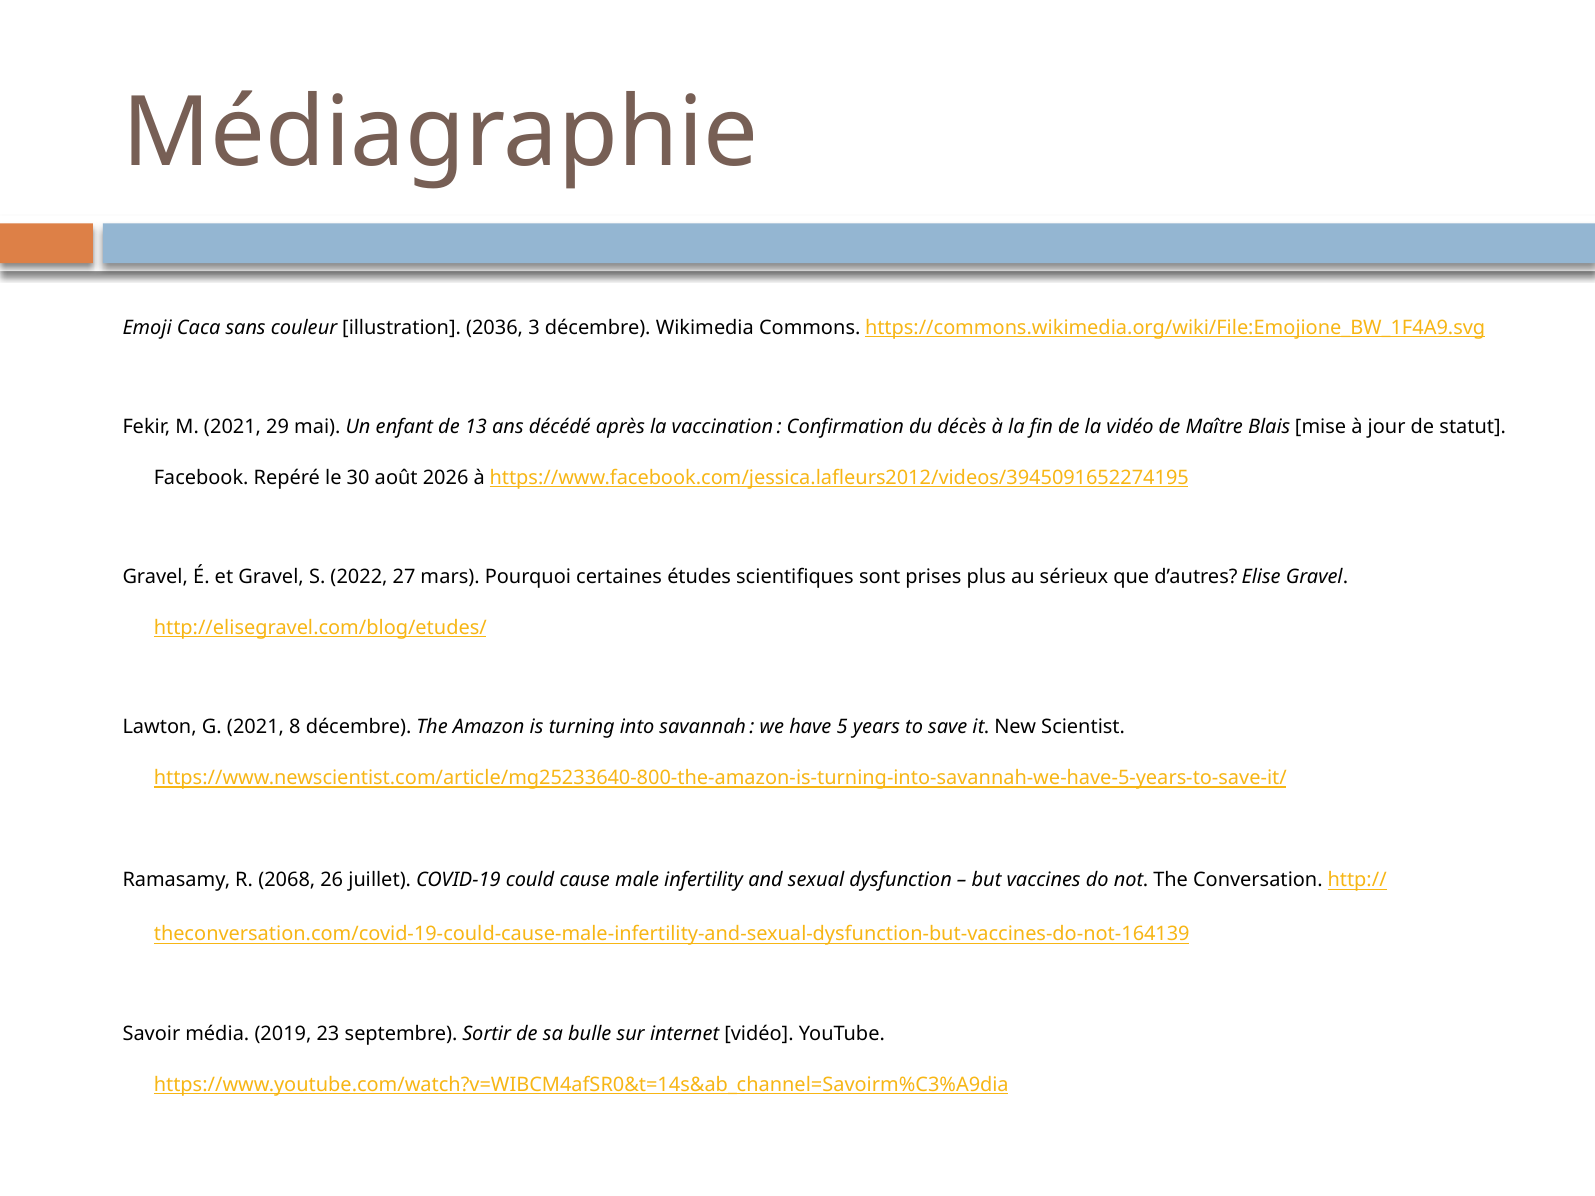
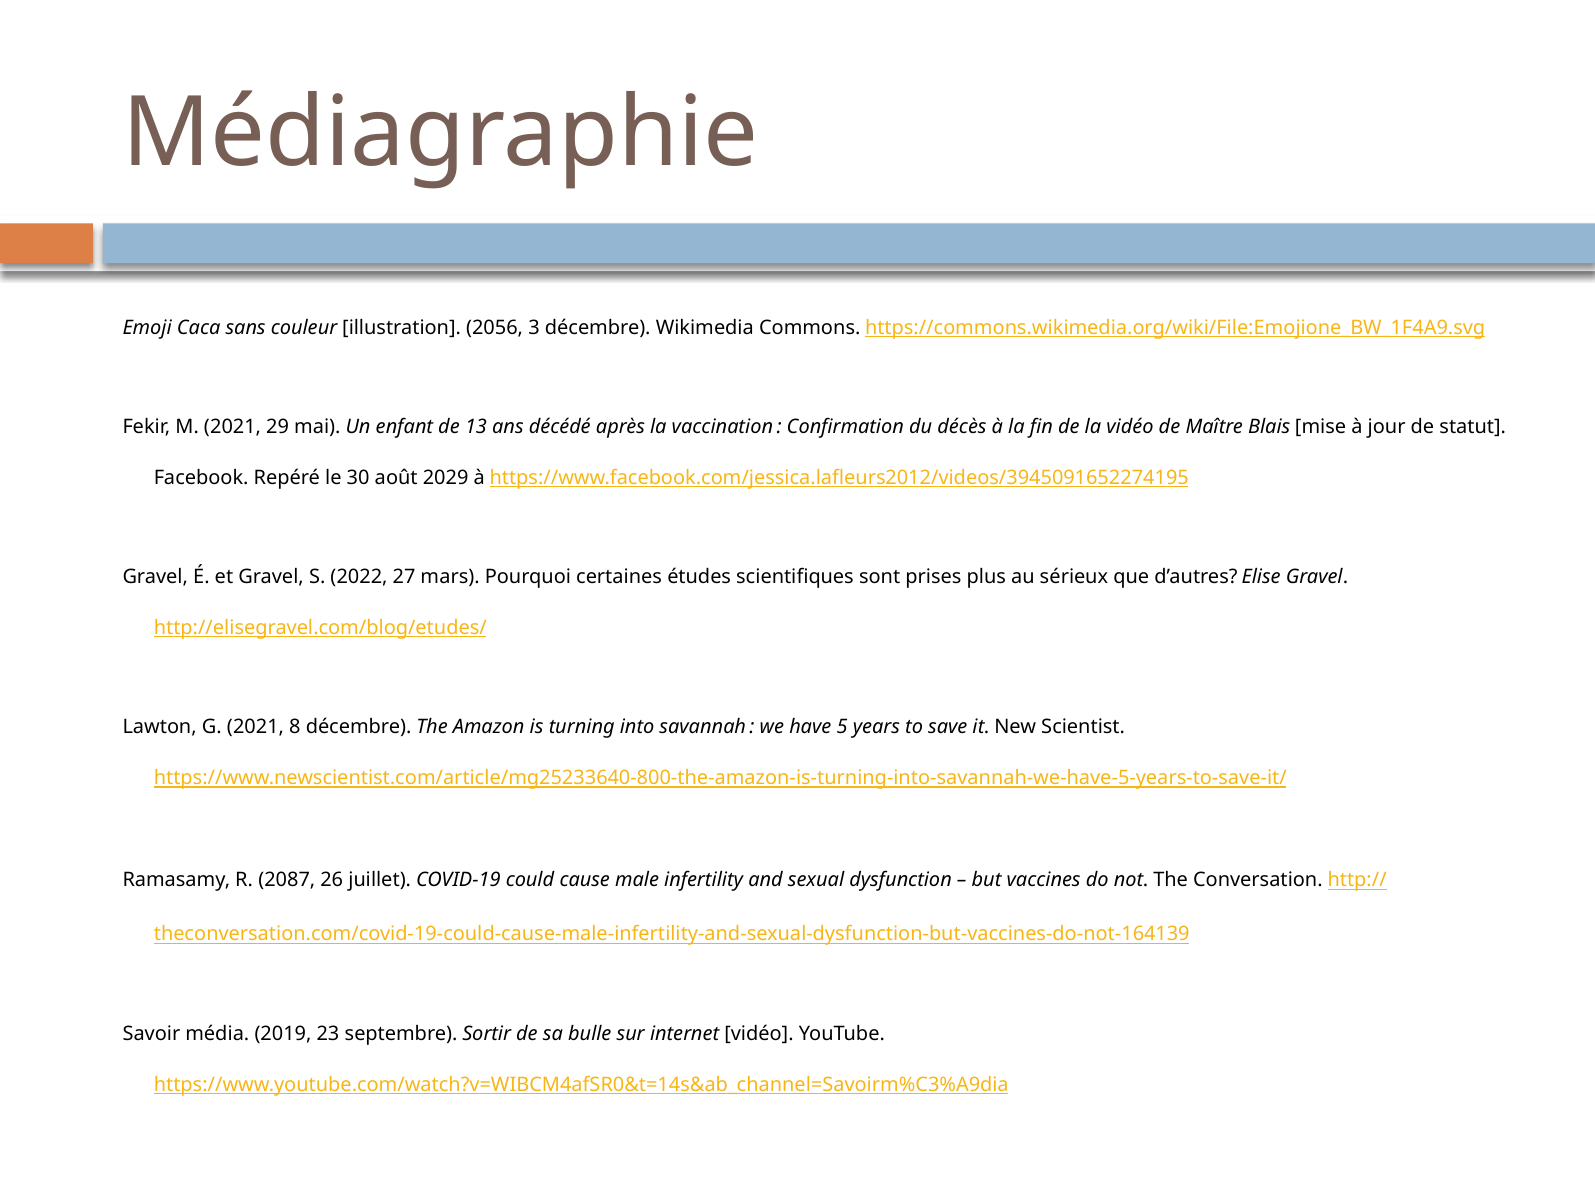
2036: 2036 -> 2056 (495, 327)
2026: 2026 -> 2029 (446, 478)
2068: 2068 -> 2087 (287, 880)
